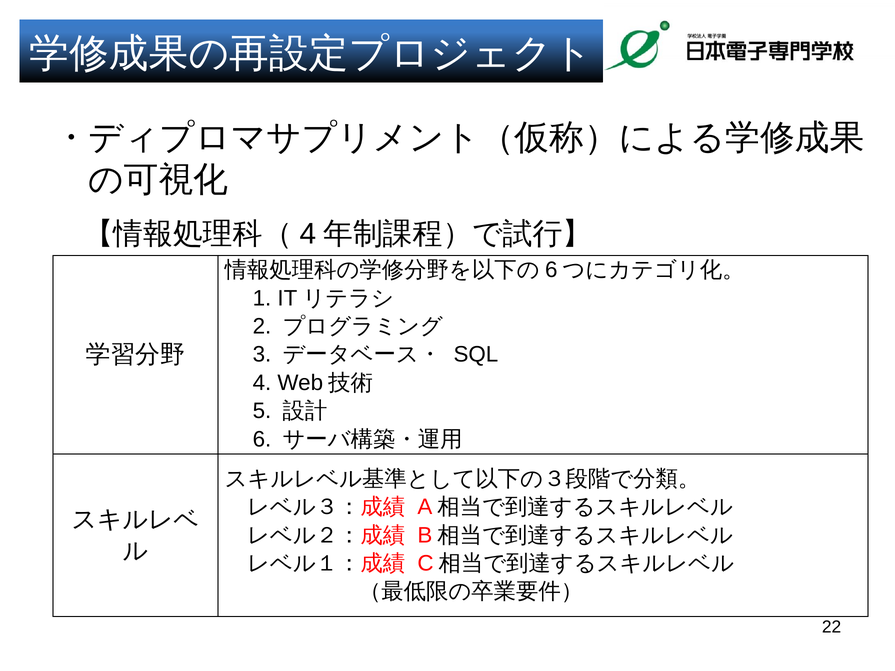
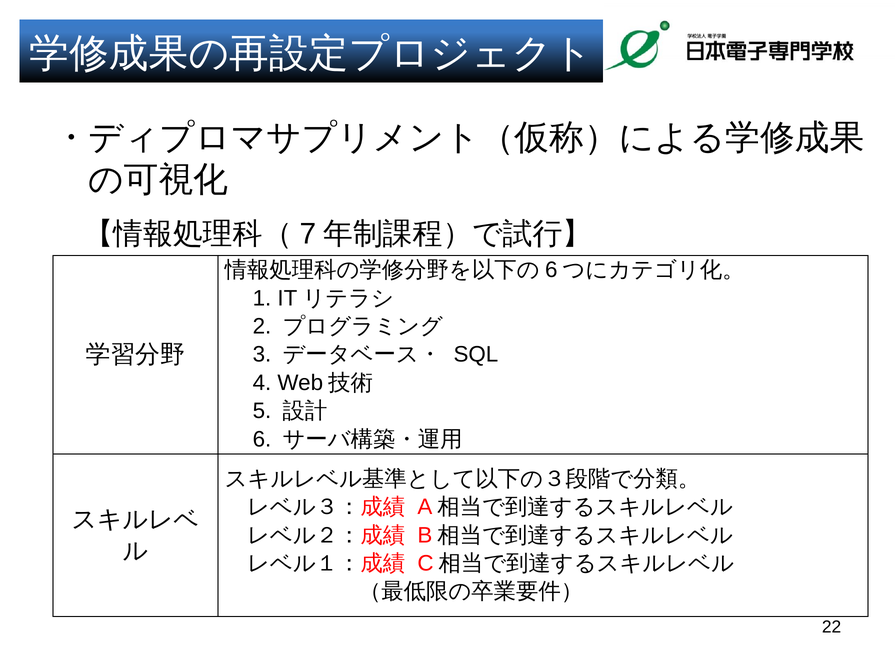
4: 4 -> 7 (308, 234)
